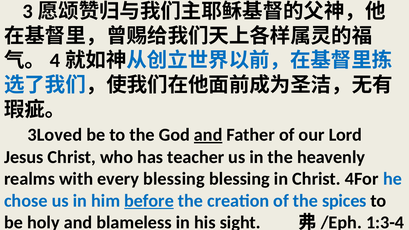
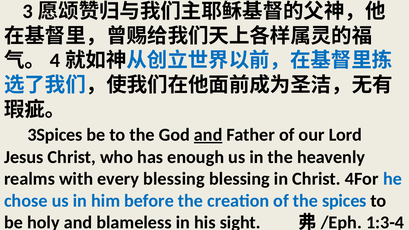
3Loved: 3Loved -> 3Spices (55, 135)
teacher: teacher -> enough (196, 157)
before underline: present -> none (149, 201)
